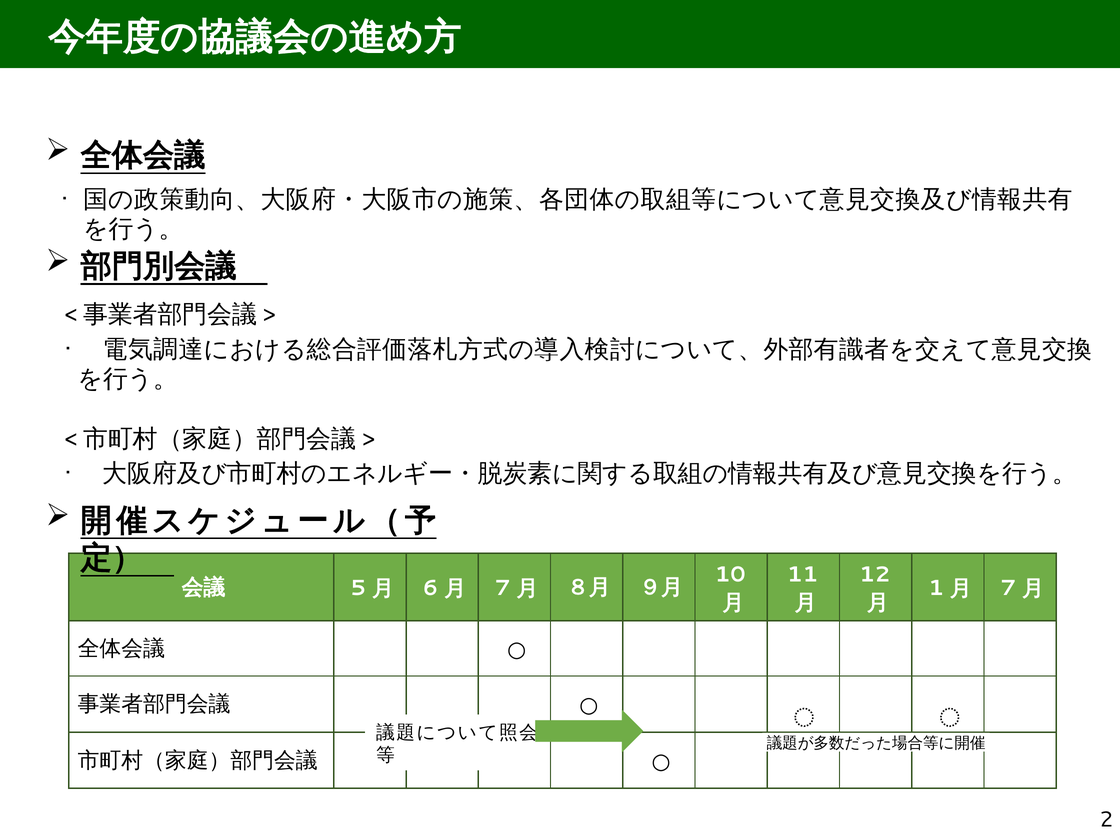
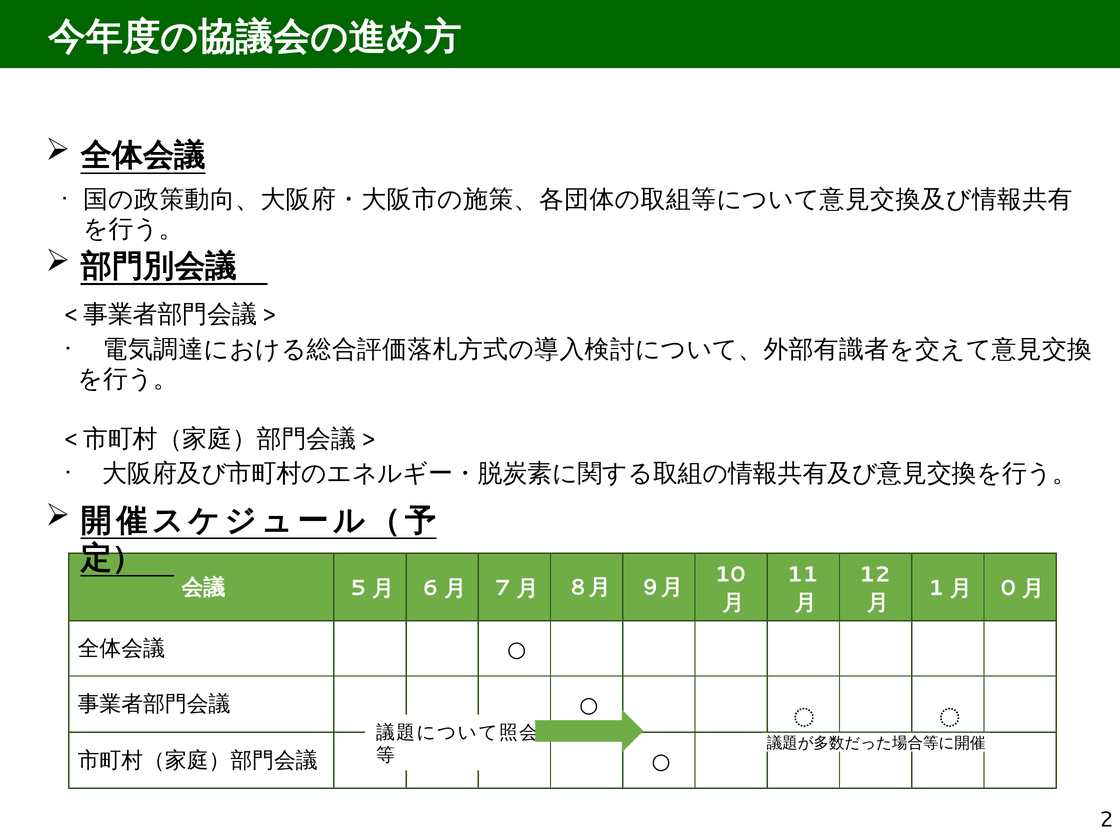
7: 7 -> 0 (1008, 588)
